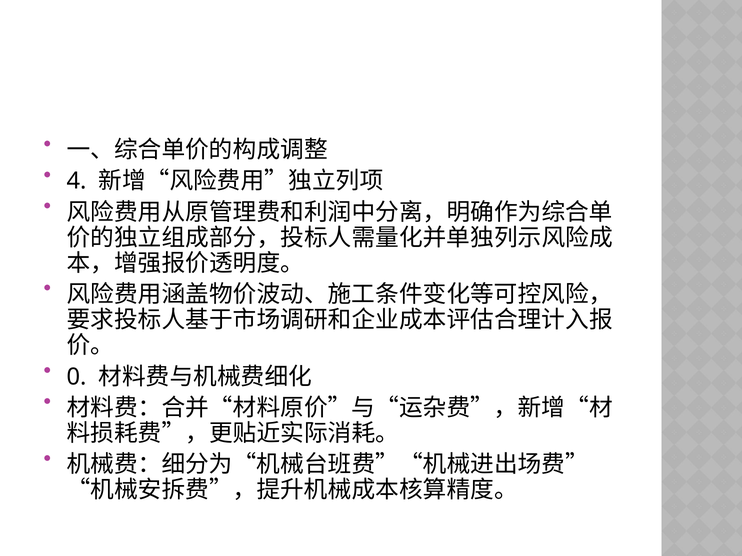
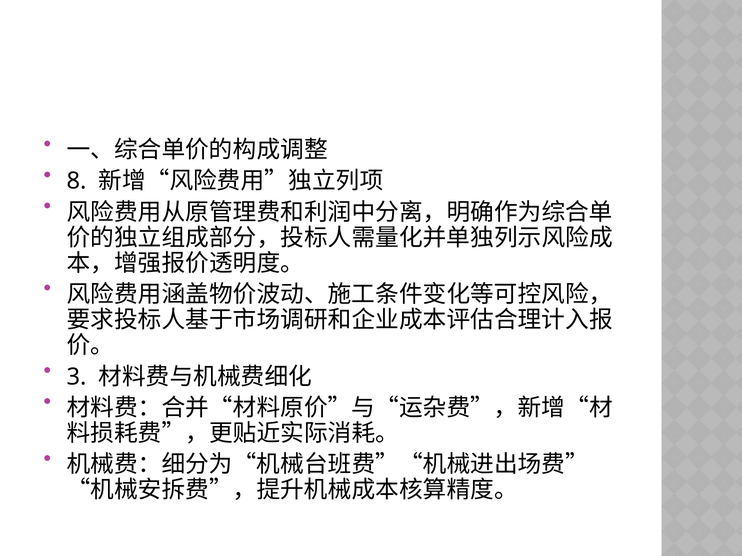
4: 4 -> 8 (77, 181)
0: 0 -> 3 (77, 377)
